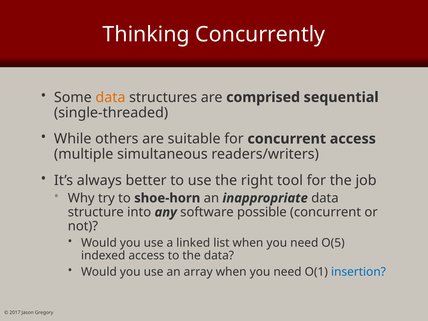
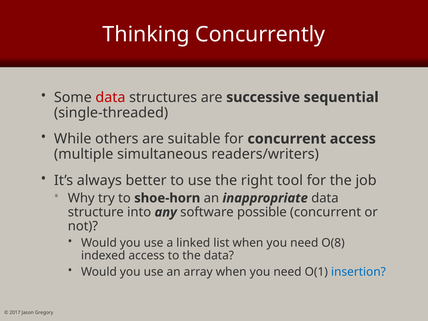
data colour: orange -> red (110, 97)
comprised: comprised -> successive (263, 97)
O(5: O(5 -> O(8 (333, 243)
